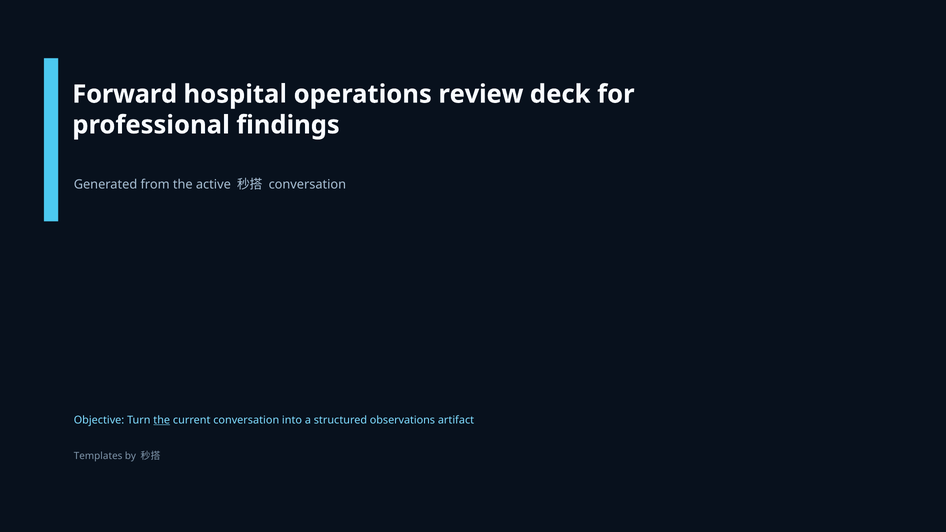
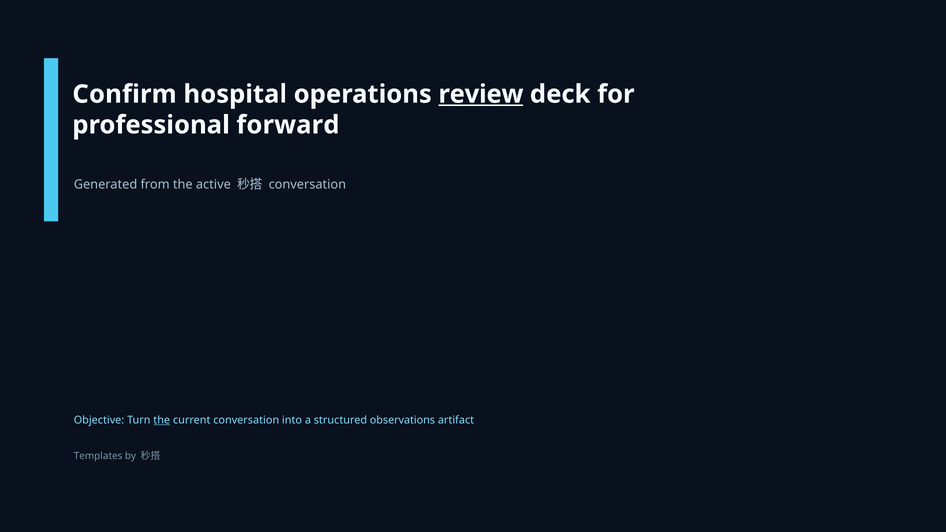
Forward: Forward -> Confirm (125, 94)
review underline: none -> present (481, 94)
findings: findings -> forward (288, 125)
